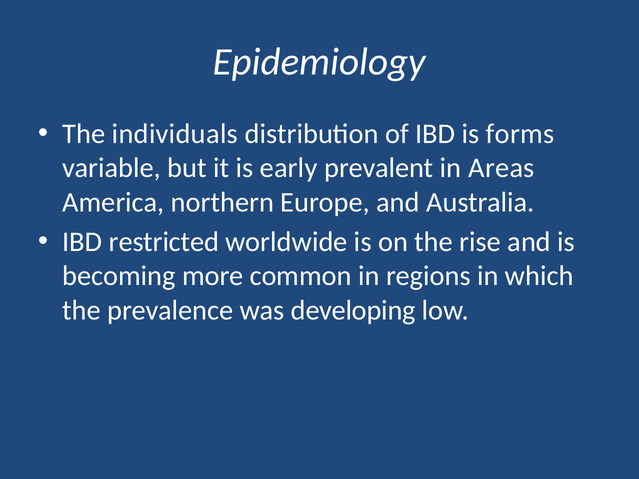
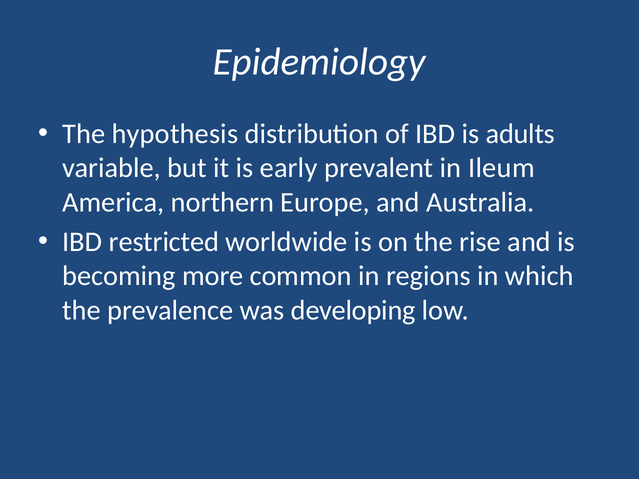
individuals: individuals -> hypothesis (175, 134)
forms: forms -> adults (520, 134)
Areas: Areas -> Ileum (501, 168)
